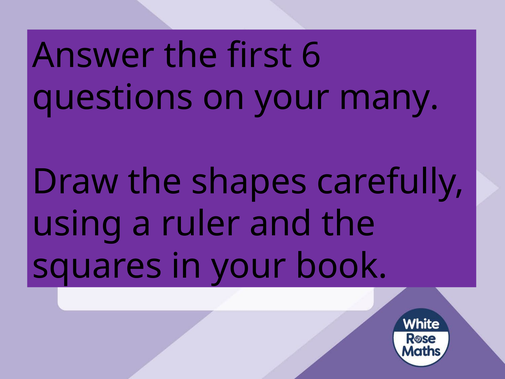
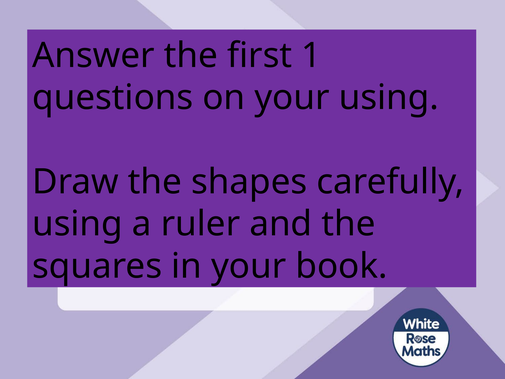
first 6: 6 -> 1 (311, 55)
your many: many -> using (389, 98)
